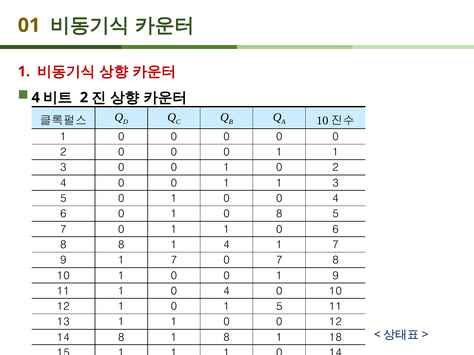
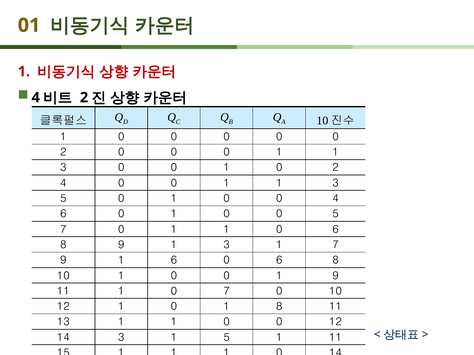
8: 8 -> 0 (279, 214)
8 8: 8 -> 9 (121, 245)
4: 4 -> 3 (227, 245)
9 1 7: 7 -> 6 (174, 261)
7: 7 -> 6 (279, 261)
1 0 4: 4 -> 7 (227, 291)
1 5: 5 -> 8 (279, 307)
14 8: 8 -> 3 (121, 338)
1 8: 8 -> 5 (227, 338)
1 18: 18 -> 11 (335, 338)
